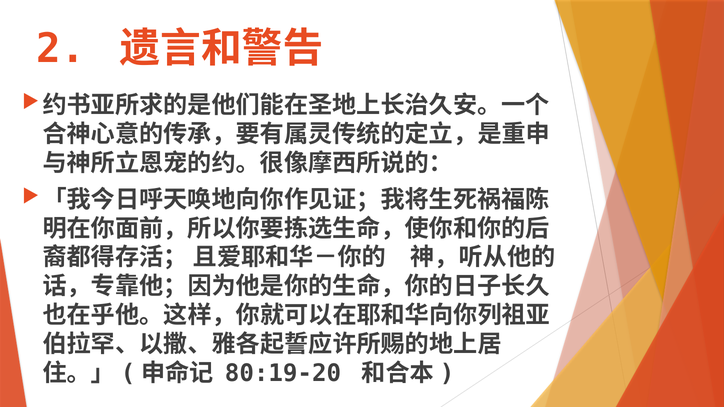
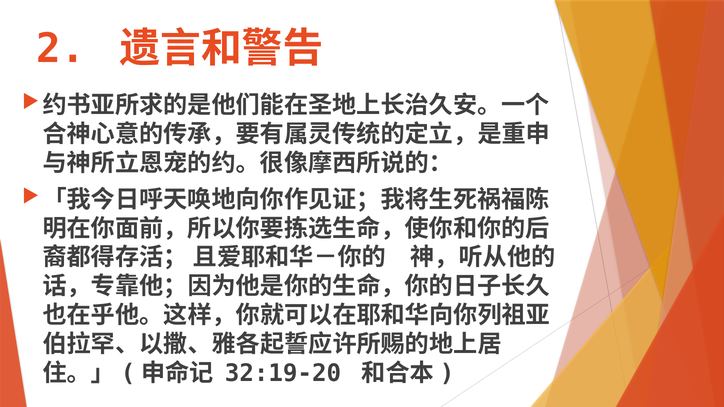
80:19-20: 80:19-20 -> 32:19-20 (283, 374)
